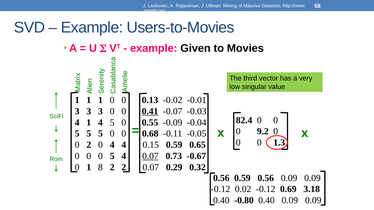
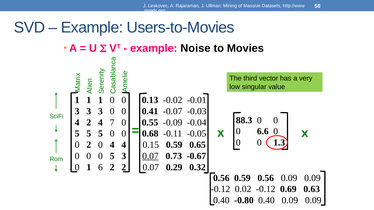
Given: Given -> Noise (195, 48)
0.41 underline: present -> none (150, 111)
82.4: 82.4 -> 88.3 (244, 120)
4 1: 1 -> 2 (89, 123)
4 5: 5 -> 7 (112, 123)
9.2: 9.2 -> 6.6 (263, 132)
5 4: 4 -> 3 (124, 156)
8: 8 -> 6 (100, 168)
3.18: 3.18 -> 0.63 (312, 189)
